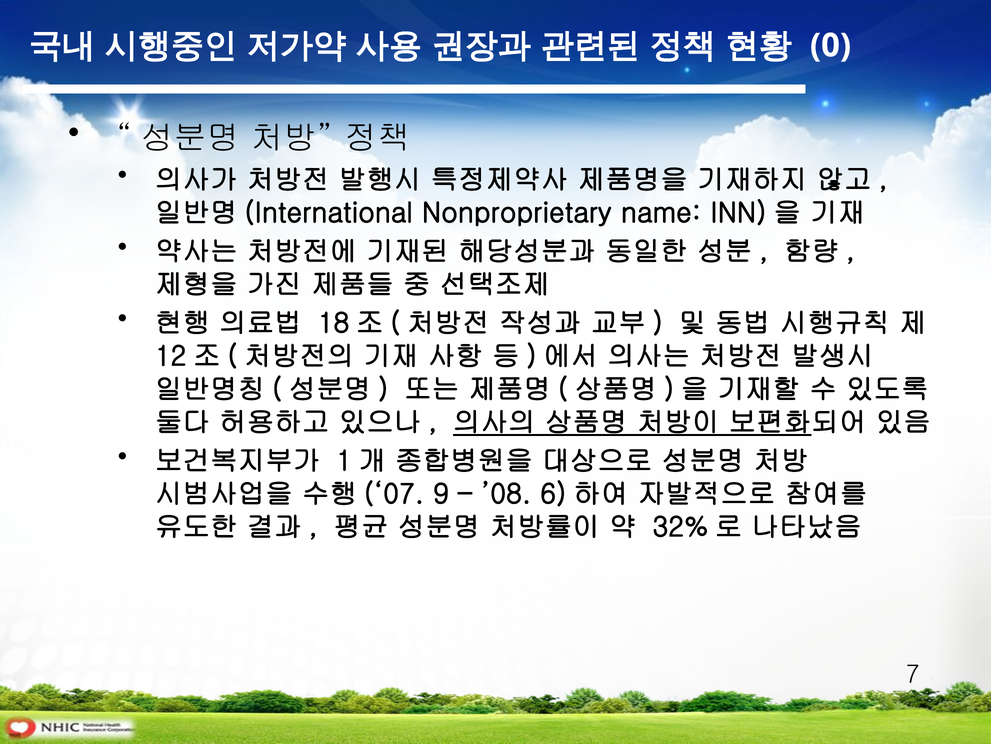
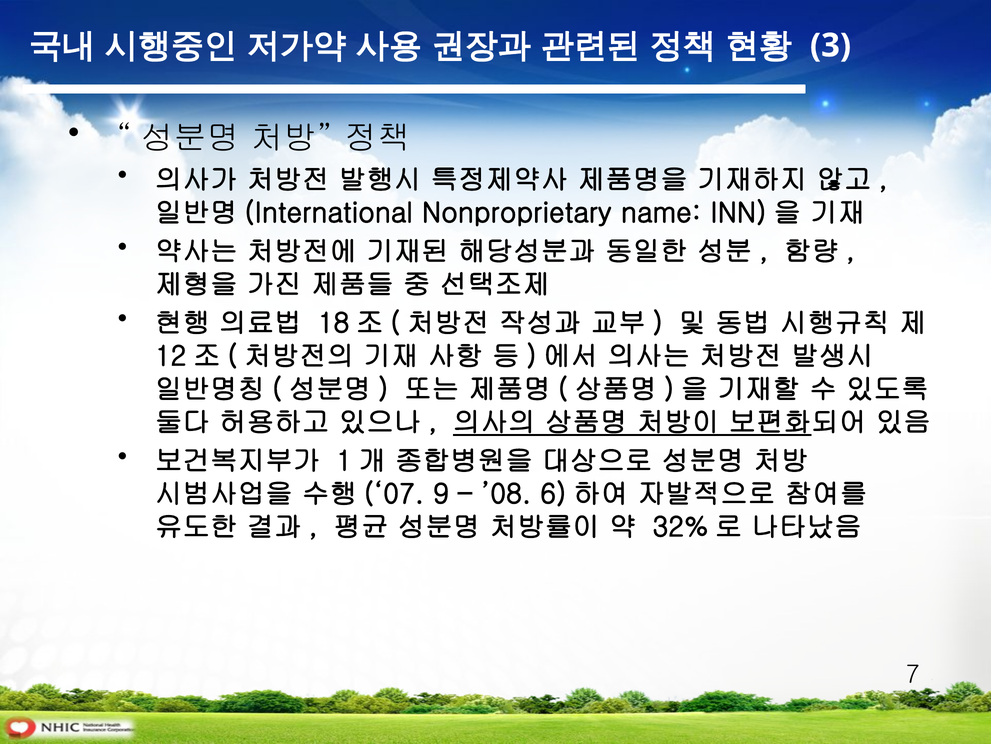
0: 0 -> 3 (831, 45)
